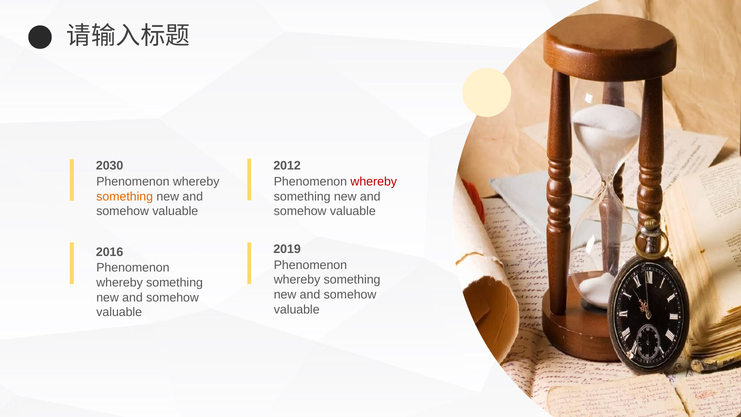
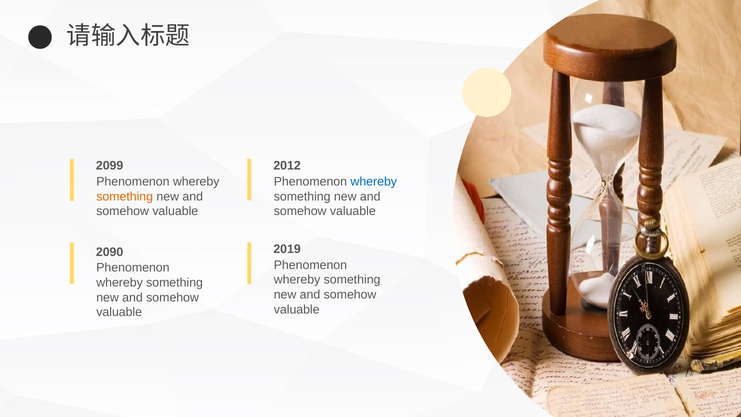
2030: 2030 -> 2099 (110, 166)
whereby colour: red -> blue (374, 182)
2016: 2016 -> 2090 (110, 252)
